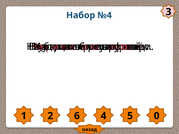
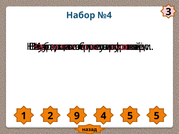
6: 6 -> 9 (77, 116)
5 0: 0 -> 5 (157, 116)
